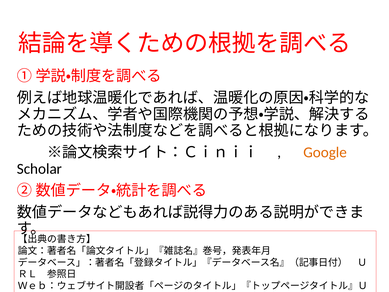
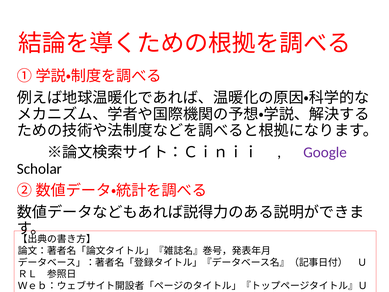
Google colour: orange -> purple (325, 152)
